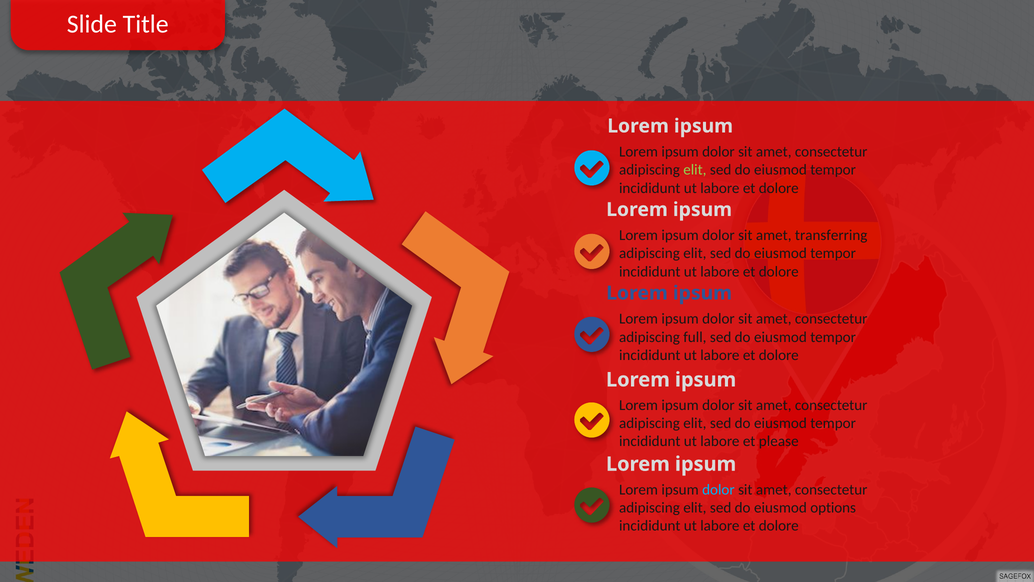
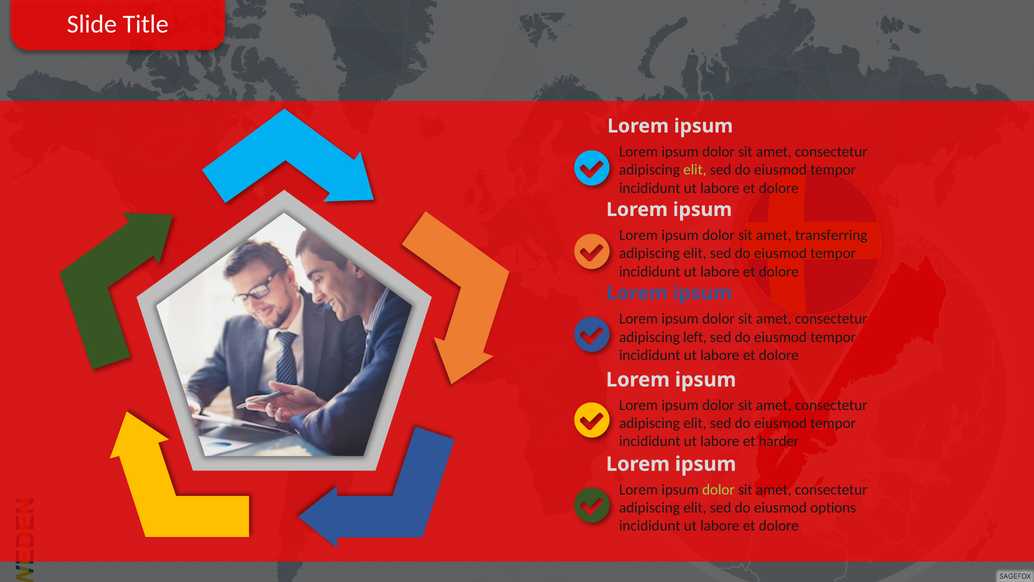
full: full -> left (695, 337)
please: please -> harder (779, 441)
dolor colour: light blue -> light green (718, 489)
